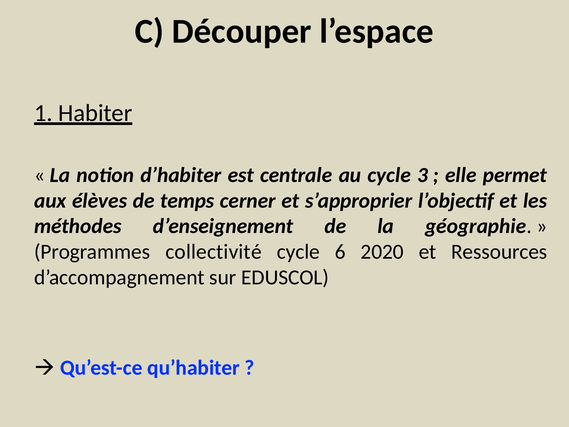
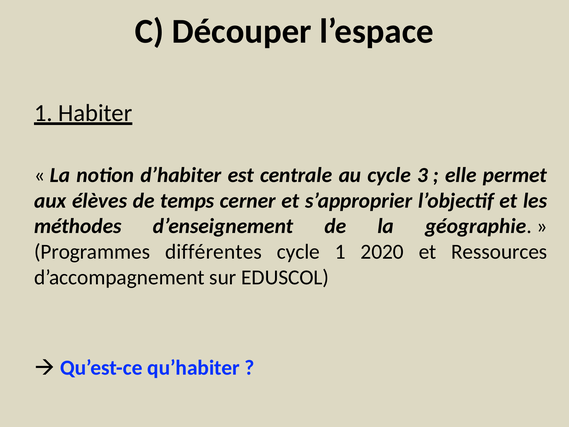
collectivité: collectivité -> différentes (214, 252)
cycle 6: 6 -> 1 (340, 252)
